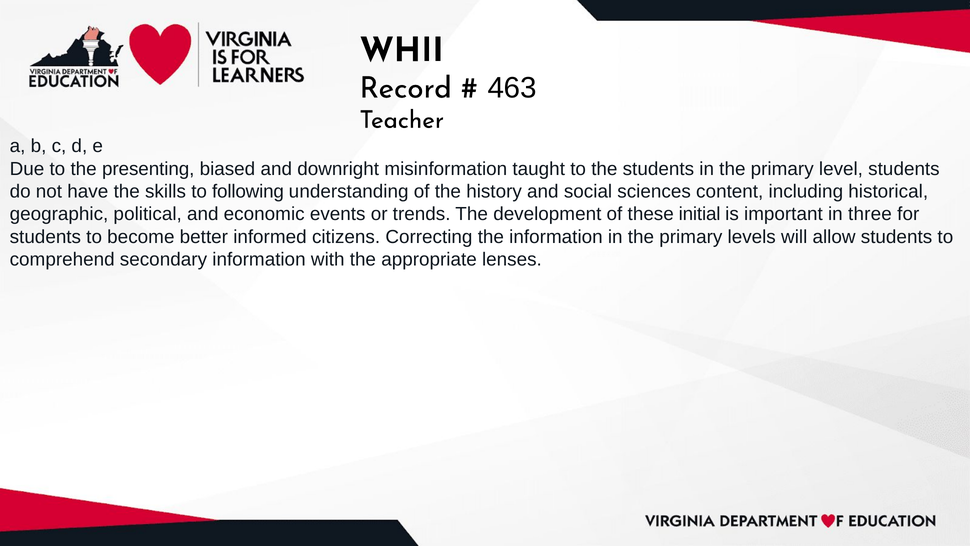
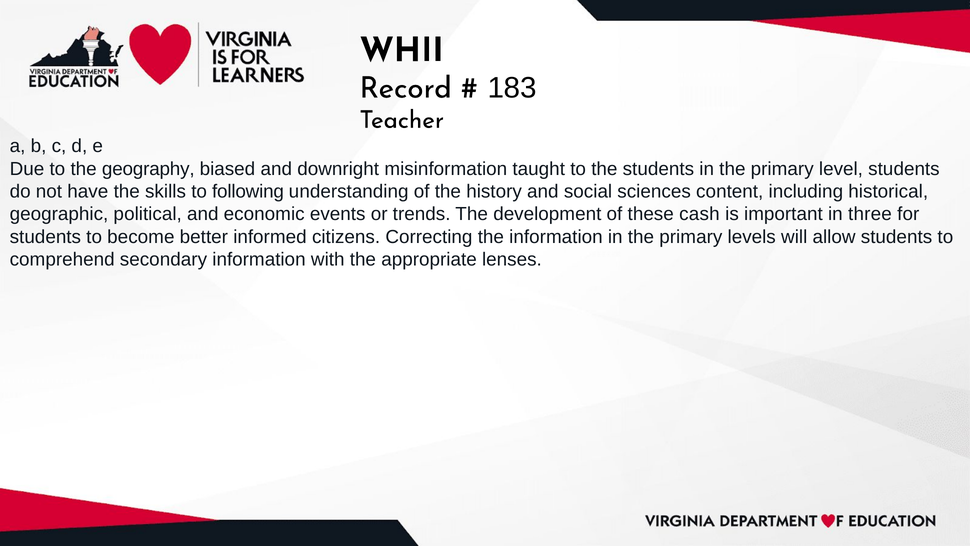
463: 463 -> 183 (512, 88)
presenting: presenting -> geography (148, 169)
initial: initial -> cash (699, 214)
